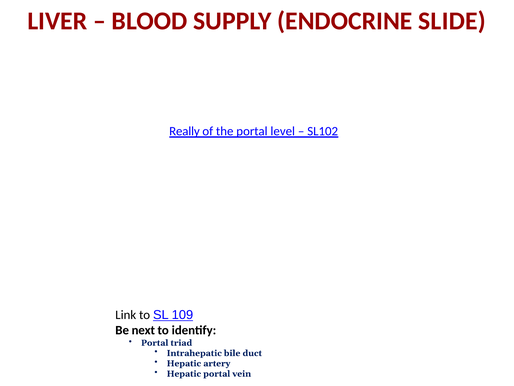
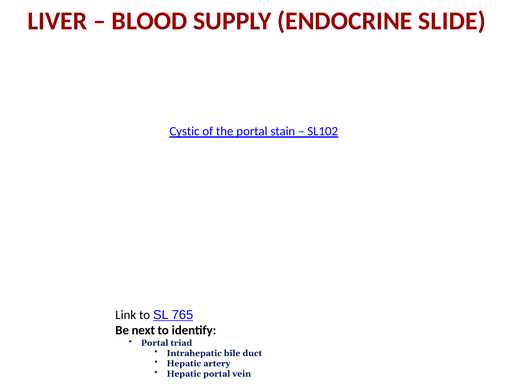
Really: Really -> Cystic (184, 131)
level: level -> stain (283, 131)
109: 109 -> 765 (182, 314)
